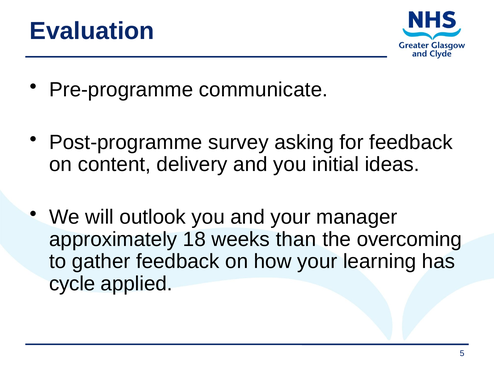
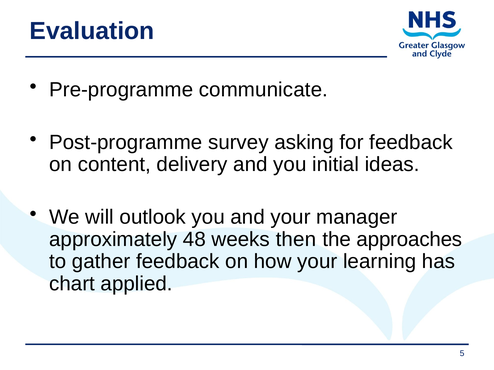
18: 18 -> 48 (194, 240)
than: than -> then (296, 240)
overcoming: overcoming -> approaches (409, 240)
cycle: cycle -> chart (72, 284)
